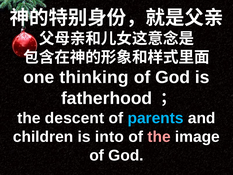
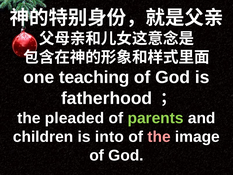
thinking: thinking -> teaching (94, 77)
descent: descent -> pleaded (75, 118)
parents colour: light blue -> light green (156, 118)
